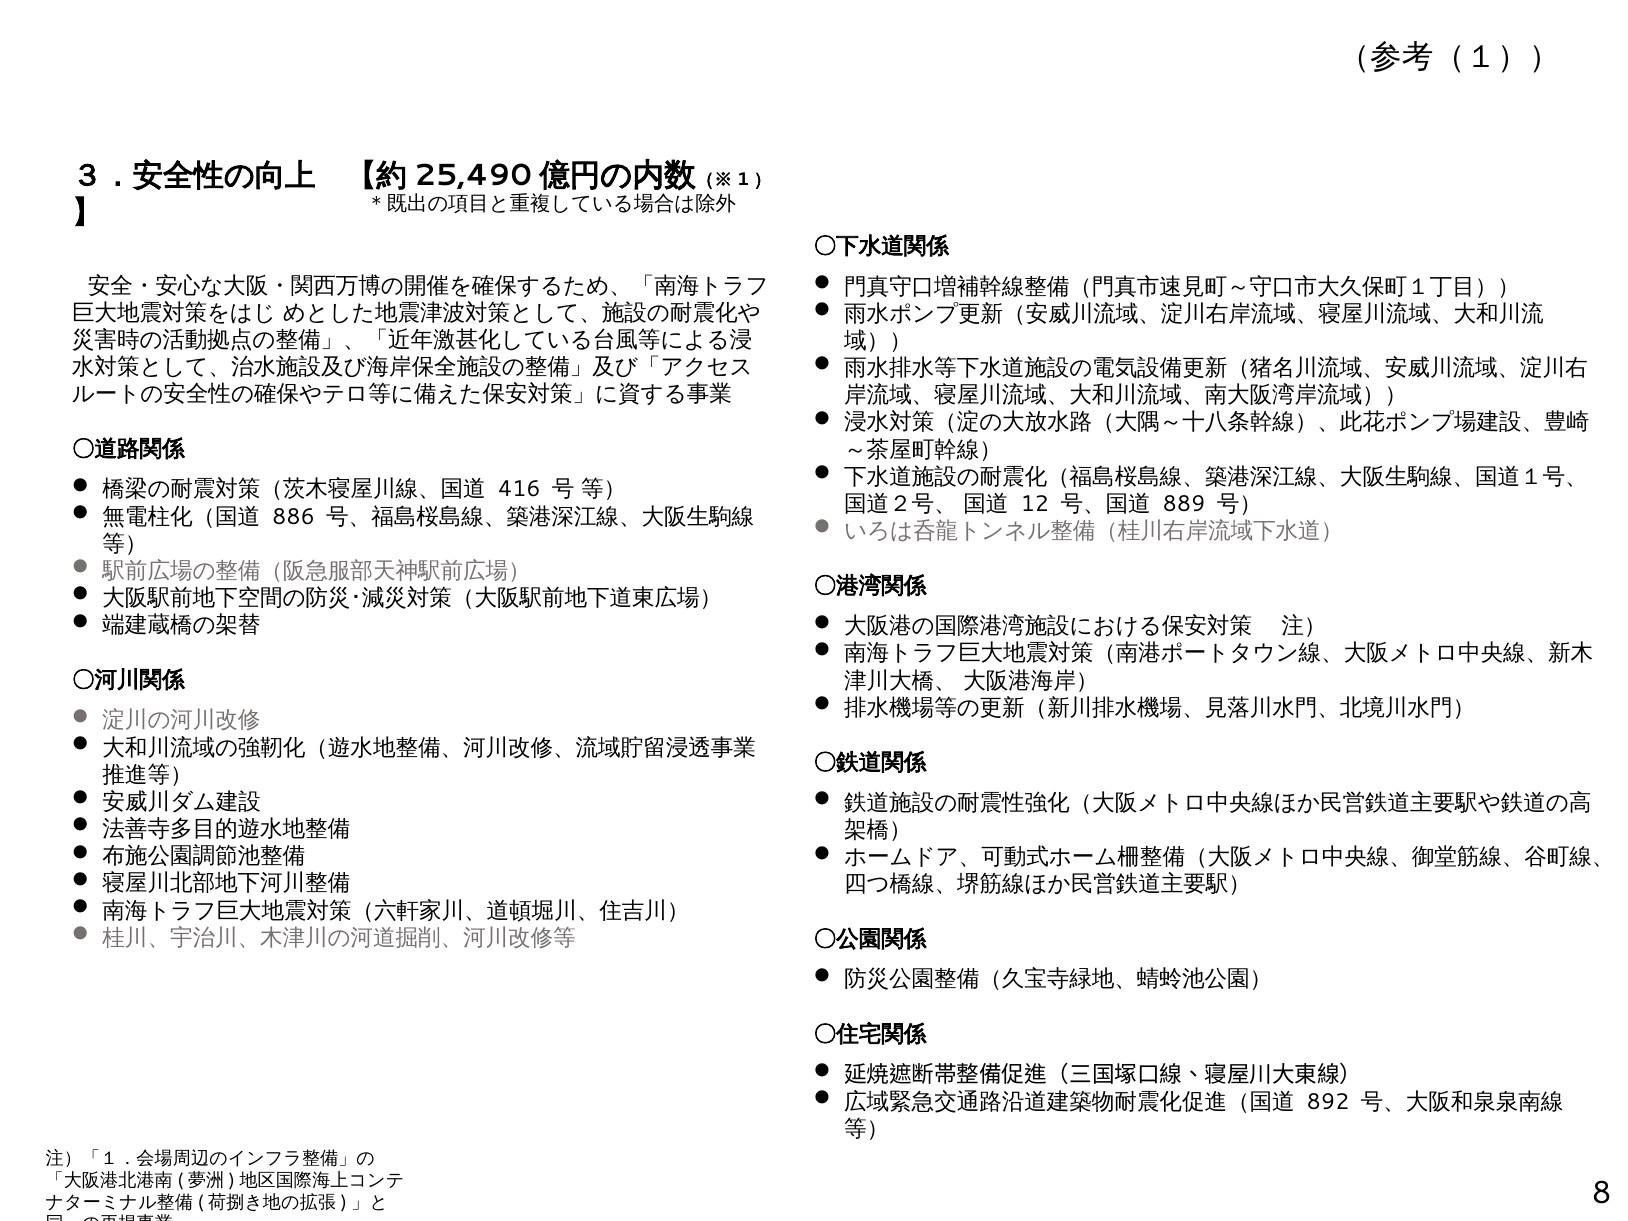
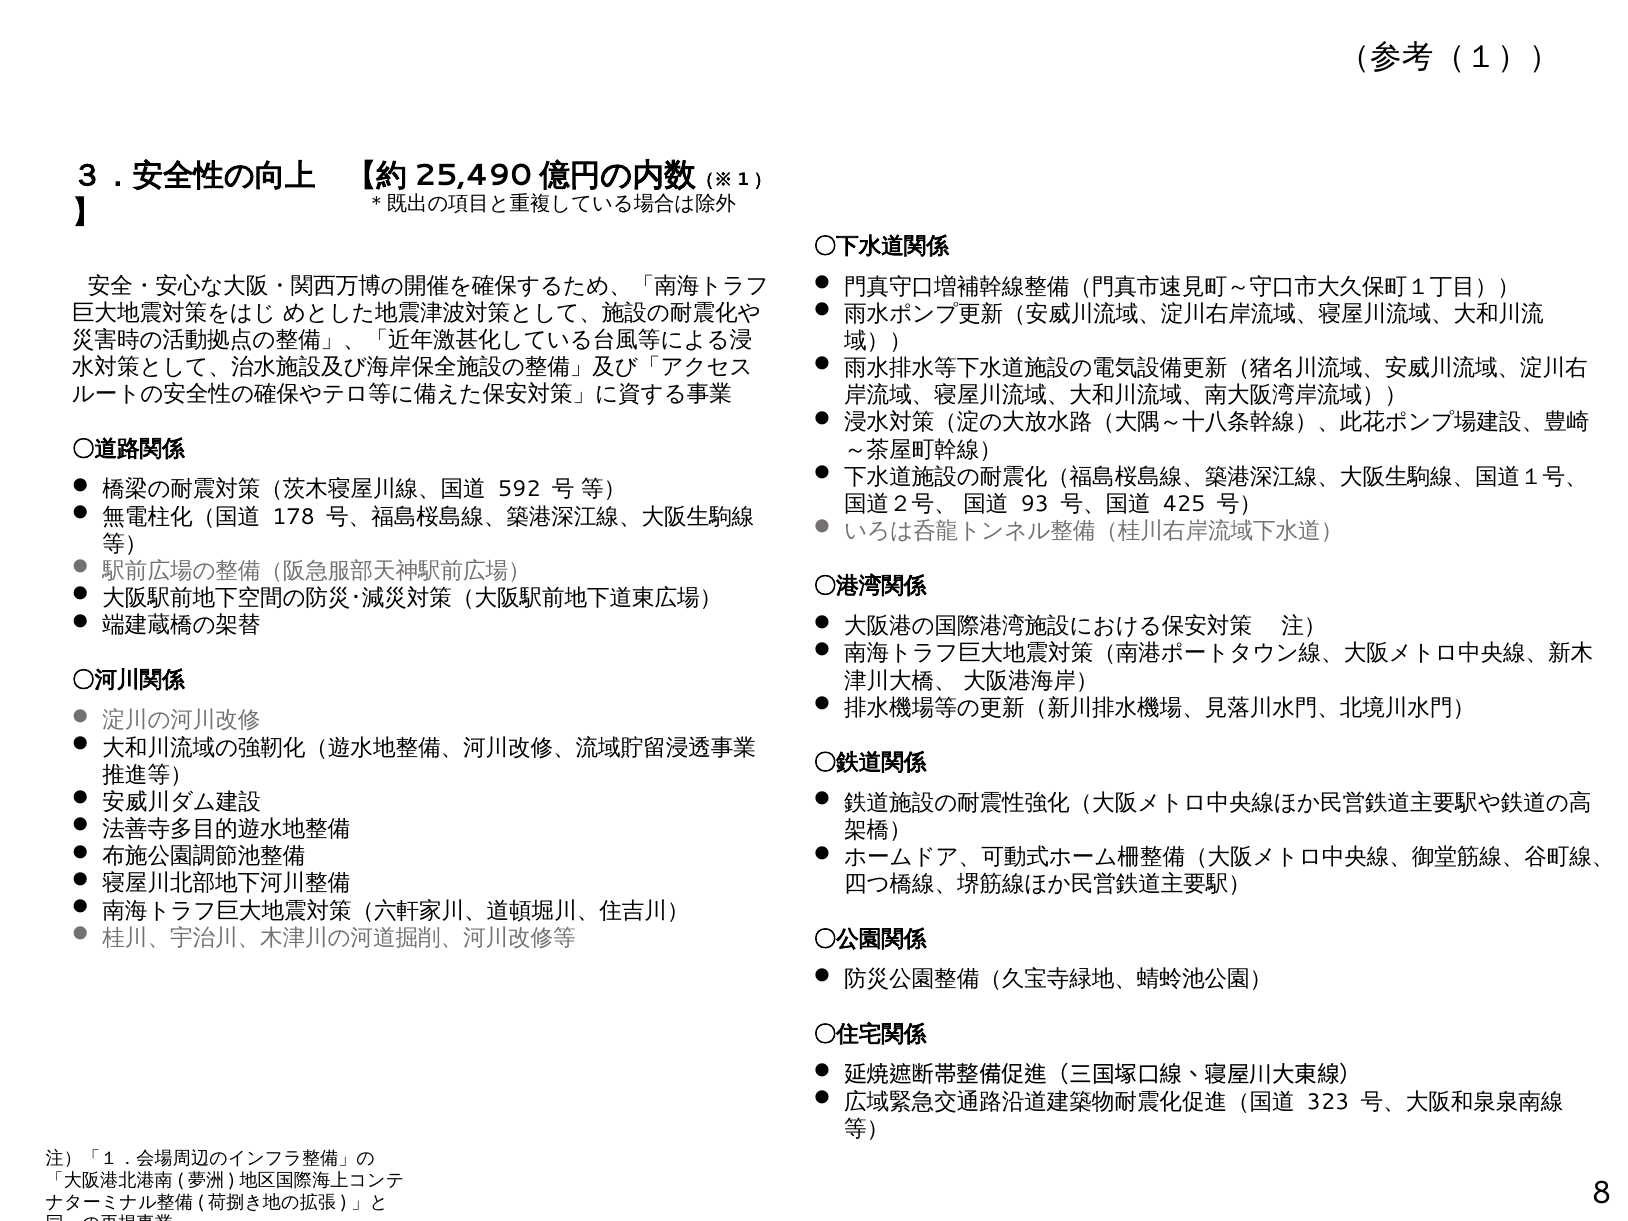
416: 416 -> 592 (519, 489)
12: 12 -> 93 (1035, 504)
889: 889 -> 425 (1184, 504)
886: 886 -> 178 (293, 517)
892: 892 -> 323 (1328, 1102)
